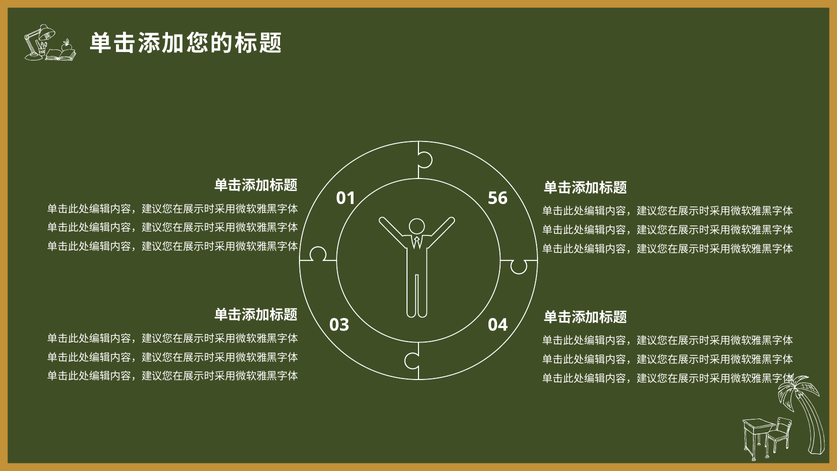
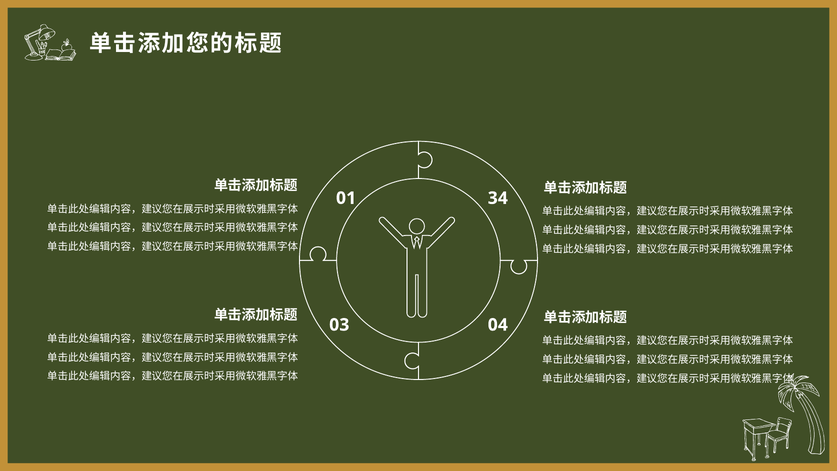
56: 56 -> 34 (498, 198)
